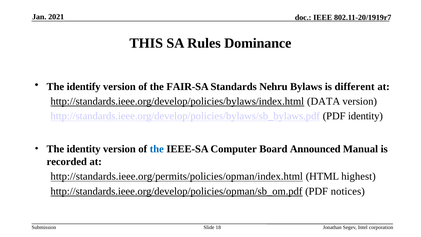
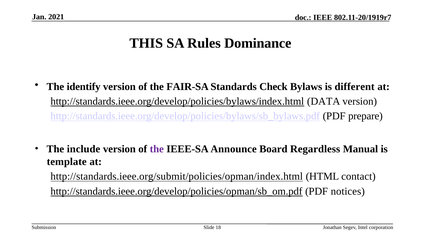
Nehru: Nehru -> Check (273, 87)
PDF identity: identity -> prepare (365, 116)
The identity: identity -> include (84, 149)
the colour: blue -> purple (157, 149)
Computer: Computer -> Announce (234, 149)
Announced: Announced -> Regardless (315, 149)
recorded: recorded -> template (67, 162)
http://standards.ieee.org/permits/policies/opman/index.html: http://standards.ieee.org/permits/policies/opman/index.html -> http://standards.ieee.org/submit/policies/opman/index.html (177, 176)
highest: highest -> contact (358, 176)
